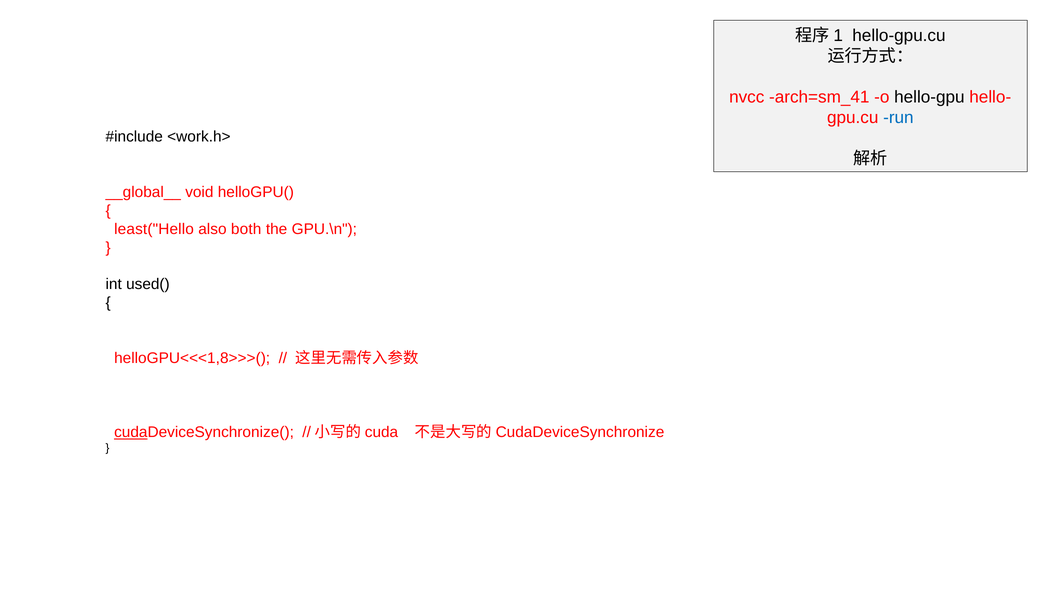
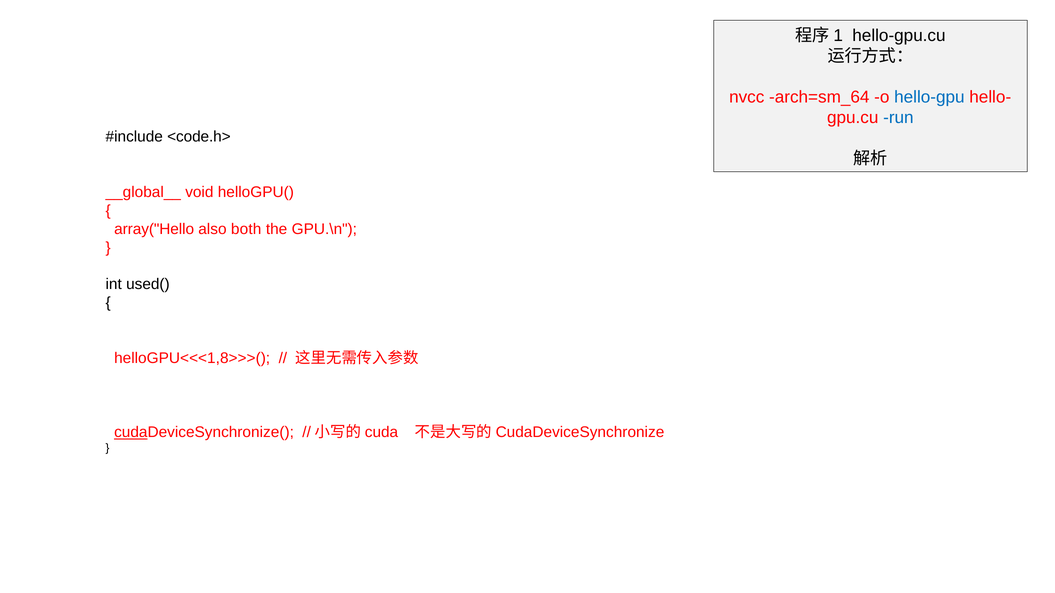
arch=sm_41: arch=sm_41 -> arch=sm_64 (819, 97)
hello-gpu colour: black -> blue (929, 97)
<work.h>: <work.h> -> <code.h> (199, 137)
least("Hello: least("Hello -> array("Hello (154, 229)
